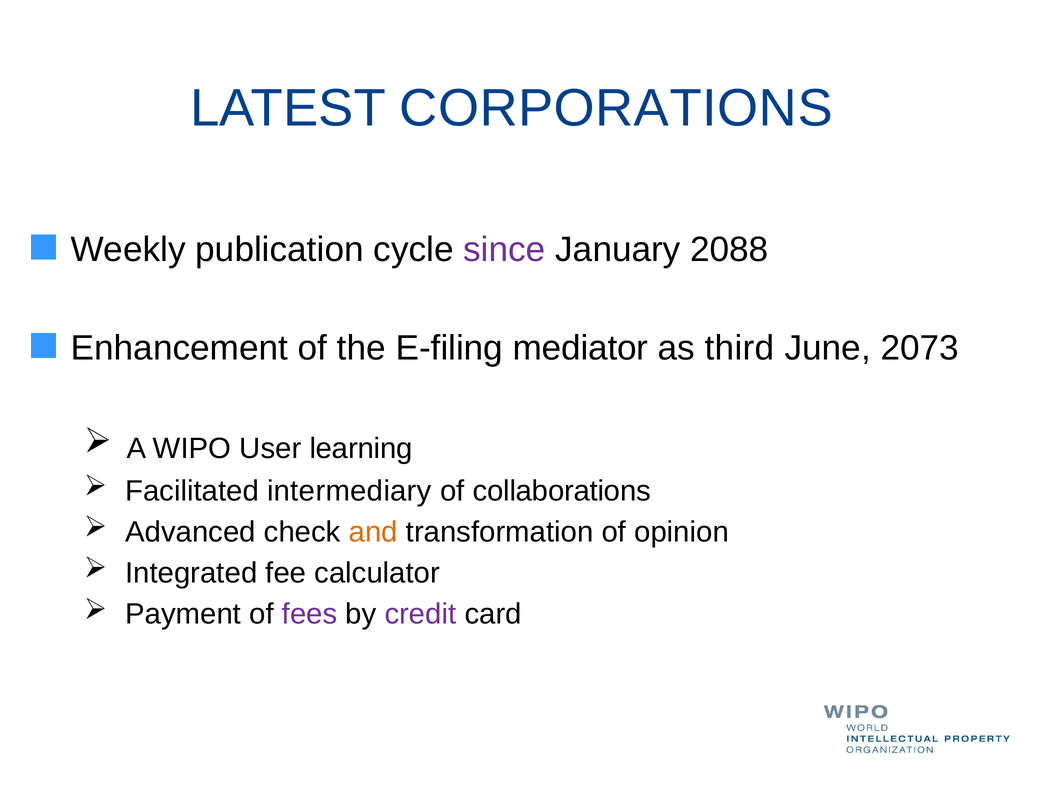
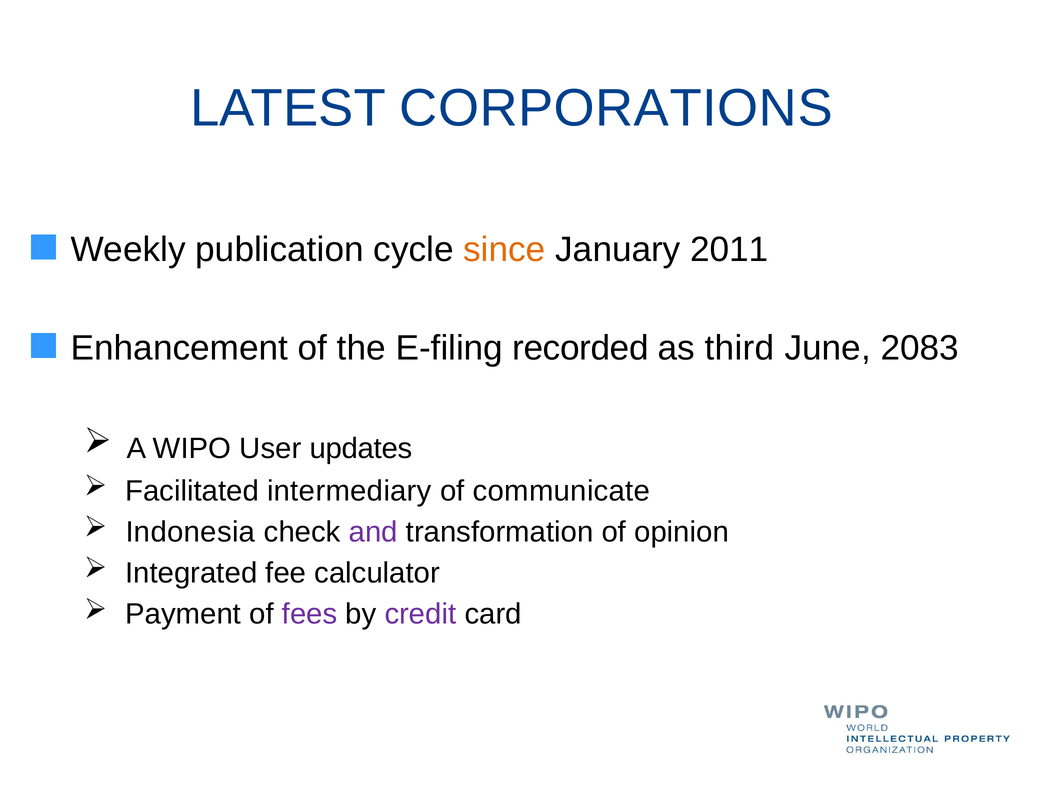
since colour: purple -> orange (504, 250)
2088: 2088 -> 2011 (729, 250)
mediator: mediator -> recorded (581, 348)
2073: 2073 -> 2083 (920, 348)
learning: learning -> updates (361, 449)
collaborations: collaborations -> communicate (561, 491)
Advanced: Advanced -> Indonesia (190, 532)
and colour: orange -> purple (373, 532)
